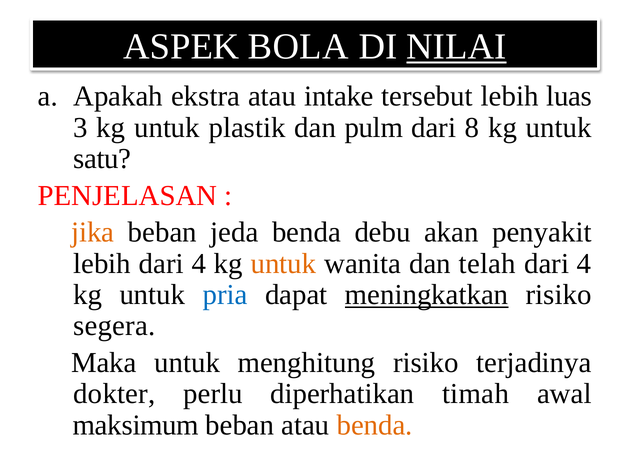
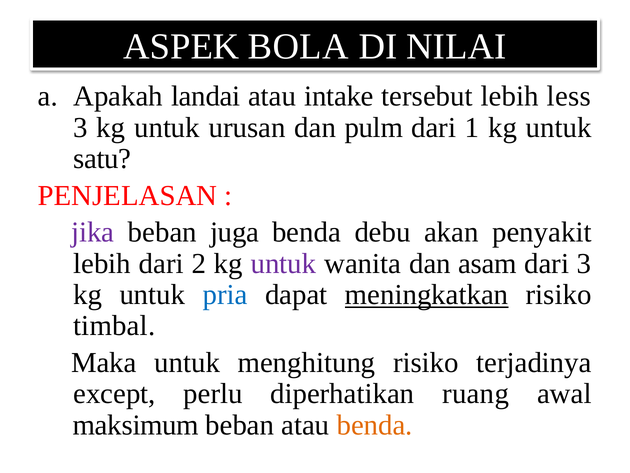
NILAI underline: present -> none (456, 47)
ekstra: ekstra -> landai (206, 96)
luas: luas -> less (569, 96)
plastik: plastik -> urusan (247, 128)
8: 8 -> 1 (472, 128)
jika colour: orange -> purple (93, 232)
jeda: jeda -> juga (235, 232)
lebih dari 4: 4 -> 2 (199, 263)
untuk colour: orange -> purple (283, 263)
telah: telah -> asam (488, 263)
4: 4 -> 3 (584, 263)
segera: segera -> timbal (114, 326)
dokter: dokter -> except (114, 393)
timah: timah -> ruang (476, 393)
